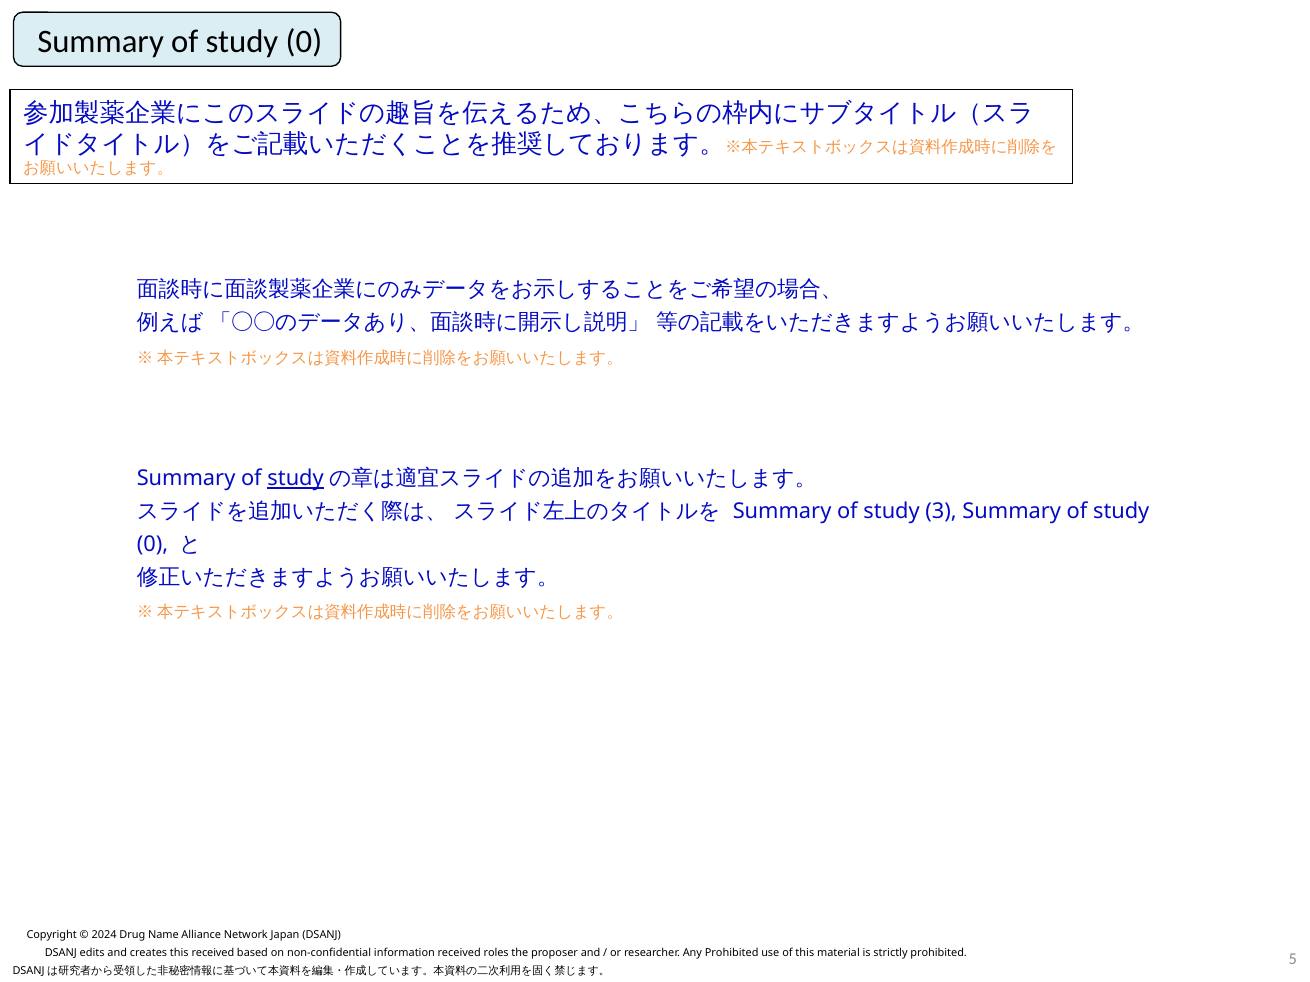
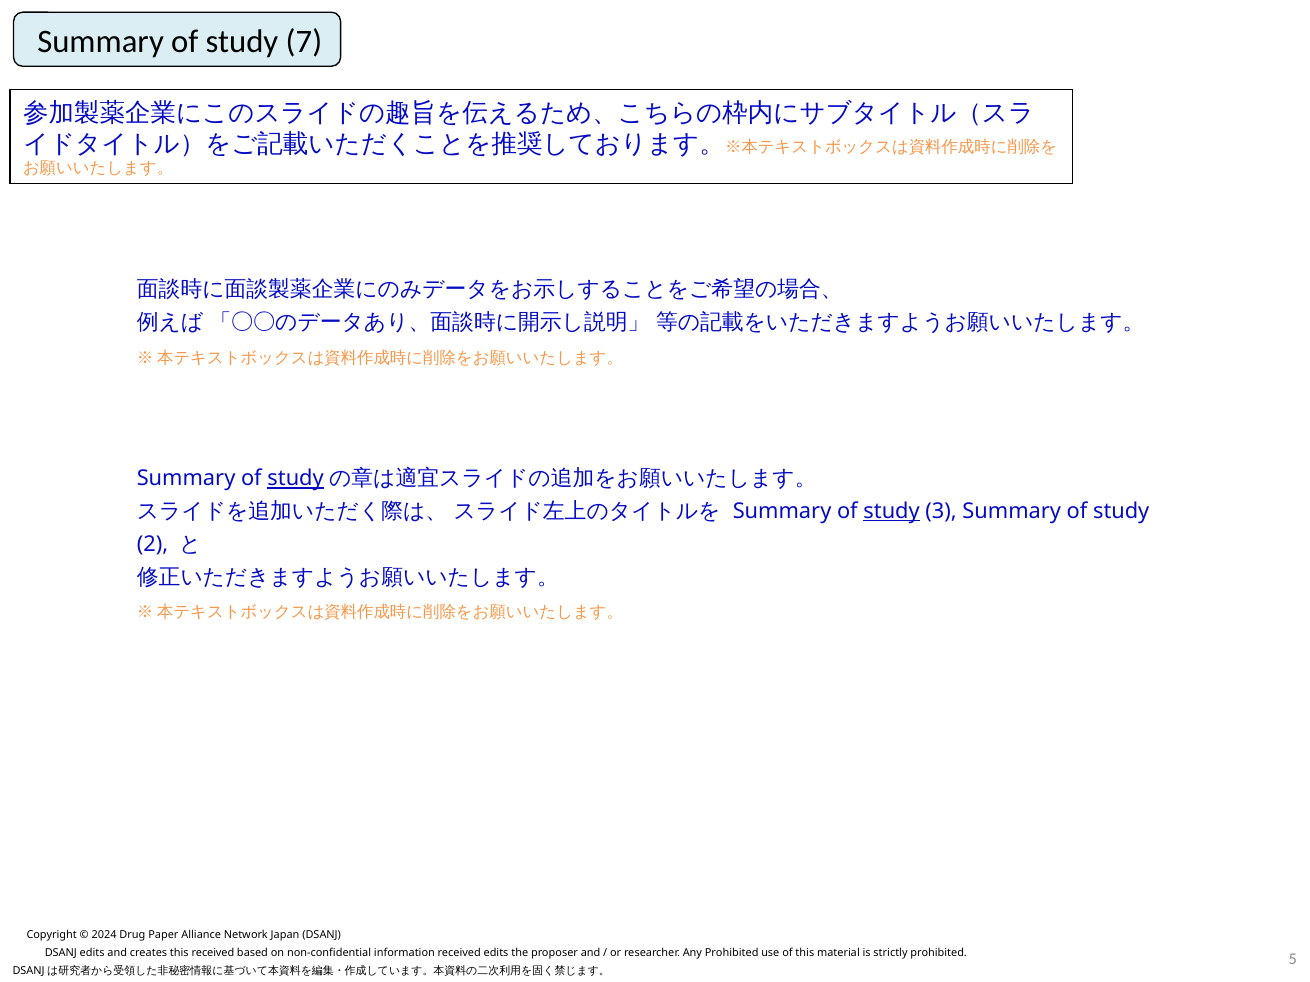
0: 0 -> 7 (304, 42)
study underline: none -> present (892, 512)
0: 0 -> 2 (153, 544)
Name: Name -> Paper (163, 936)
received roles: roles -> edits (496, 954)
